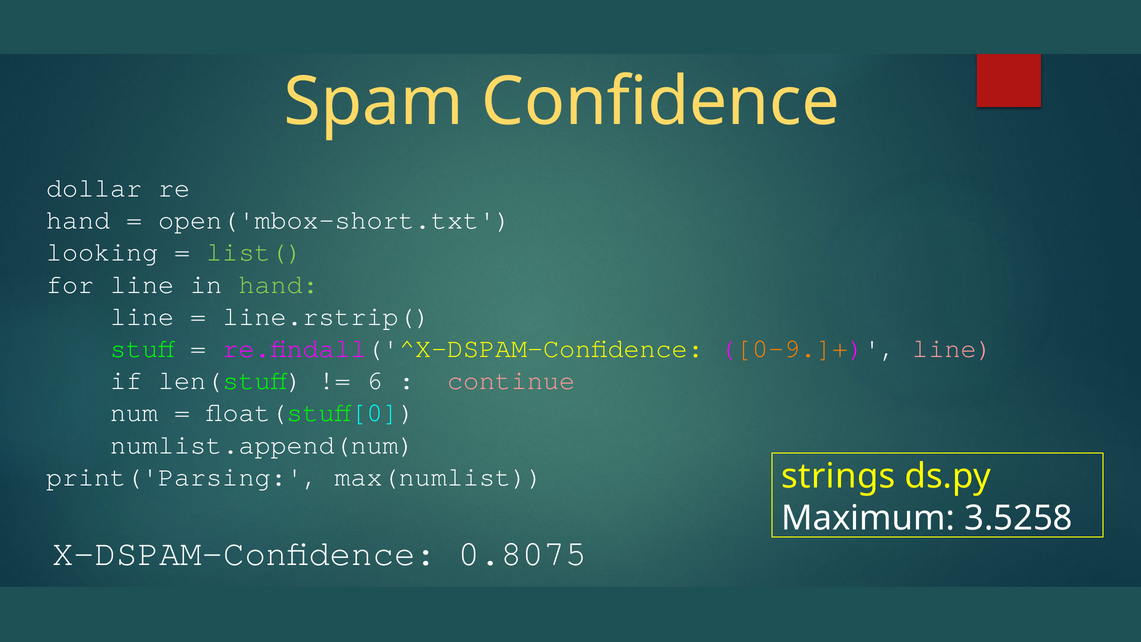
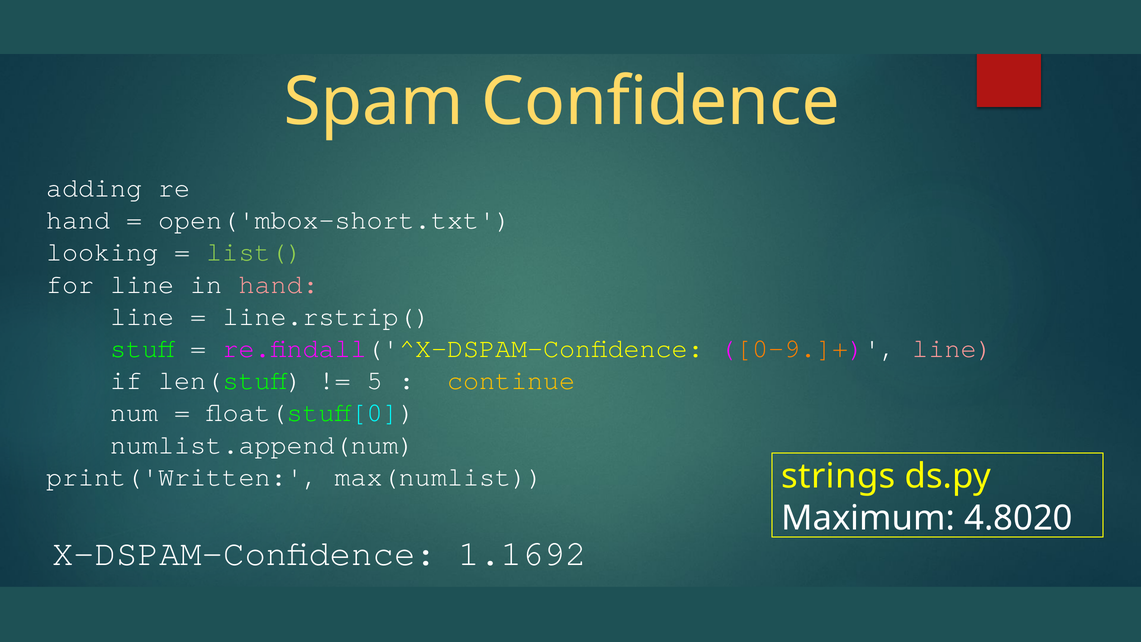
dollar: dollar -> adding (94, 188)
hand colour: light green -> pink (279, 284)
6: 6 -> 5 (375, 380)
continue colour: pink -> yellow (511, 380)
print('Parsing: print('Parsing -> print('Written (182, 477)
3.5258: 3.5258 -> 4.8020 (1019, 518)
0.8075: 0.8075 -> 1.1692 (522, 553)
